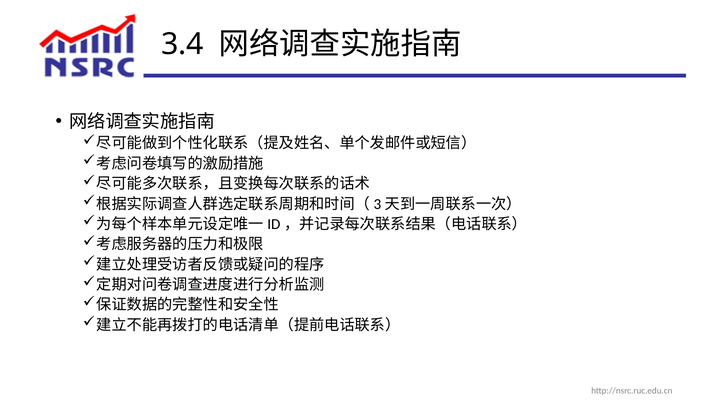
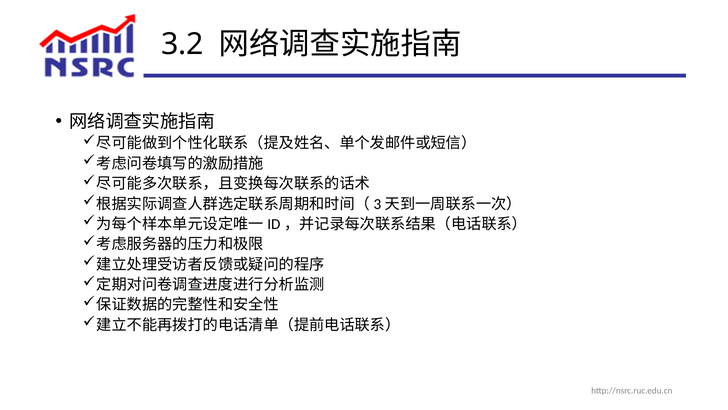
3.4: 3.4 -> 3.2 (182, 44)
